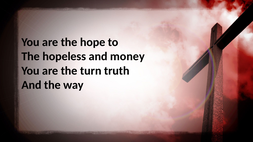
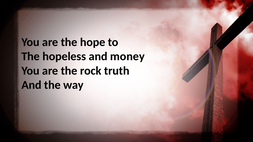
turn: turn -> rock (91, 71)
